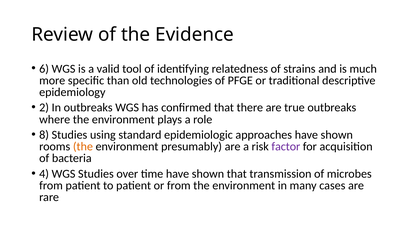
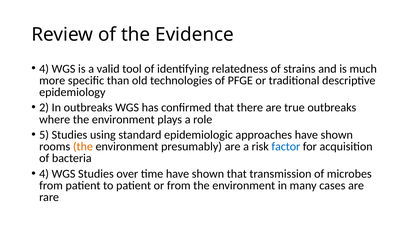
6: 6 -> 4 (44, 69)
8: 8 -> 5 (44, 135)
factor colour: purple -> blue (286, 147)
